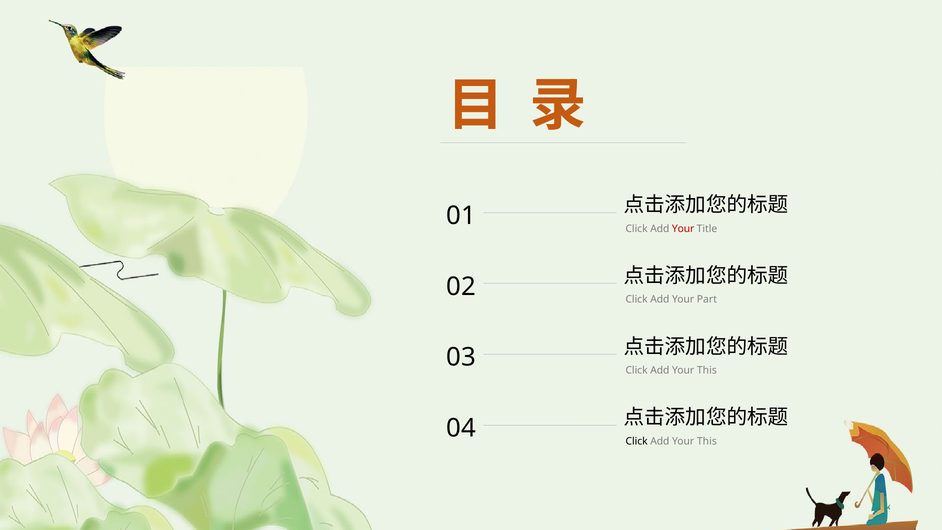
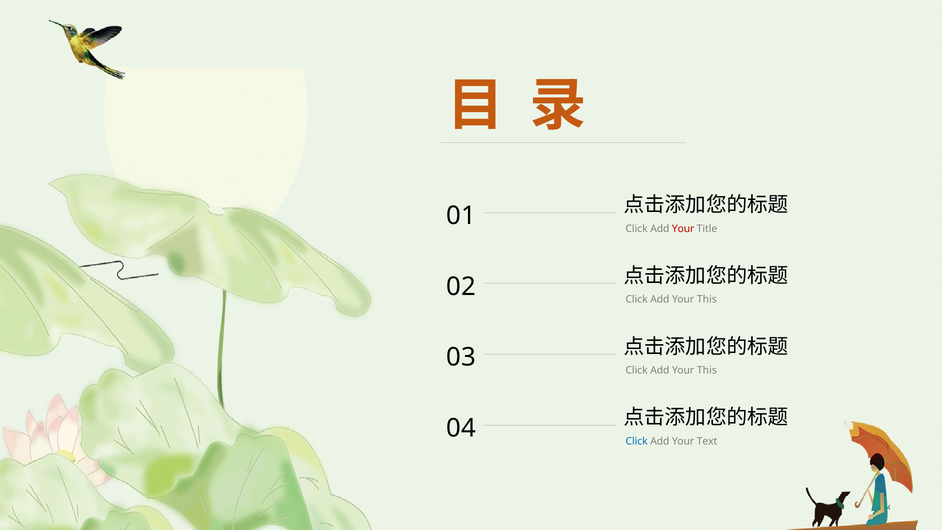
Part: Part -> This (707, 300)
Click colour: black -> blue (637, 441)
This: This -> Text (707, 441)
